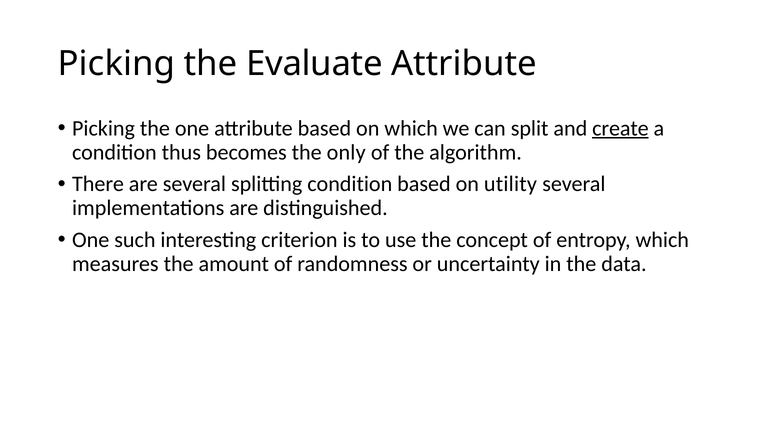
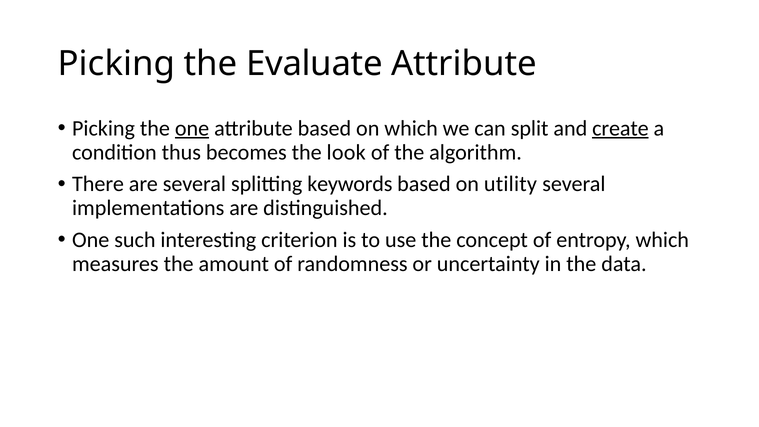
one underline: none -> present (192, 128)
only: only -> look (346, 152)
splitting condition: condition -> keywords (350, 184)
